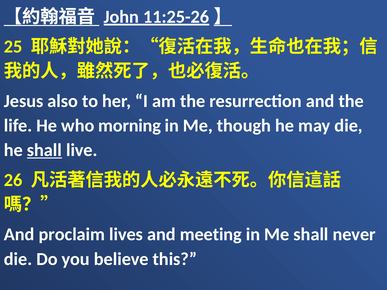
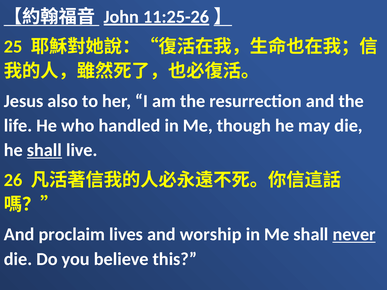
morning: morning -> handled (129, 126)
meeting: meeting -> worship (211, 235)
never underline: none -> present (354, 235)
